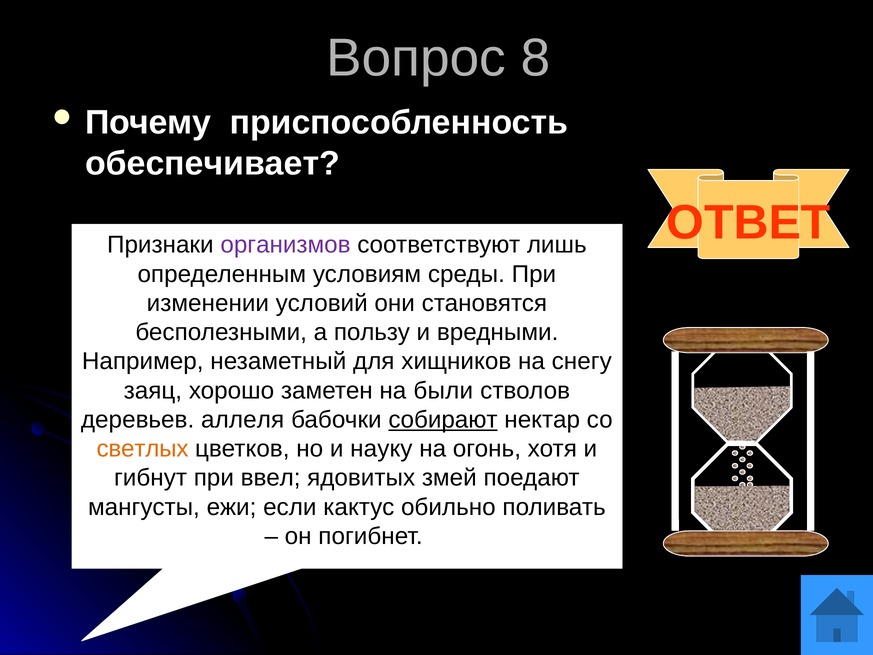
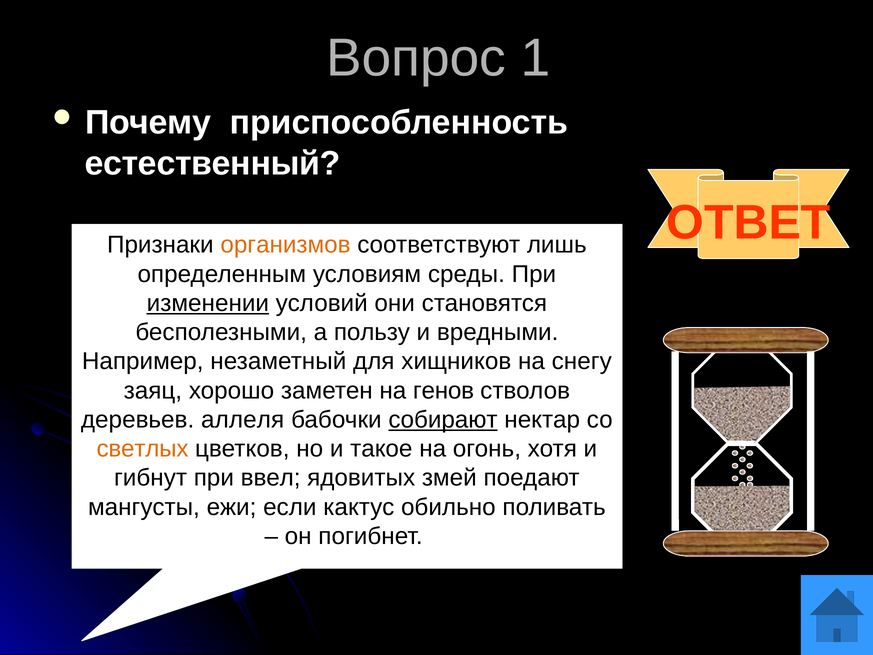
8: 8 -> 1 (536, 58)
обеспечивает: обеспечивает -> естественный (213, 163)
организмов colour: purple -> orange (285, 245)
изменении underline: none -> present (208, 303)
были: были -> генов (443, 390)
науку: науку -> такое (381, 449)
